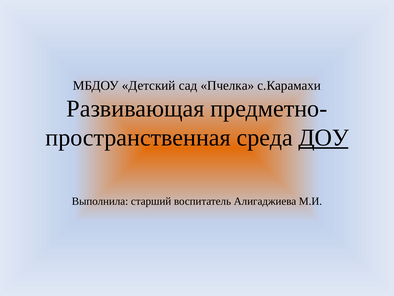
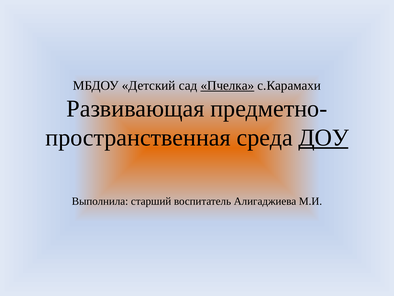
Пчелка underline: none -> present (227, 85)
